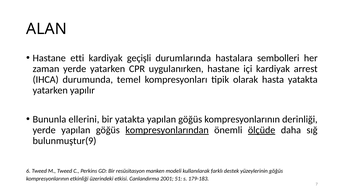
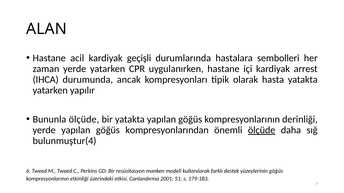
etti: etti -> acil (77, 58)
temel: temel -> ancak (129, 80)
Bununla ellerini: ellerini -> ölçüde (84, 120)
kompresyonlarından underline: present -> none (167, 130)
bulunmuştur(9: bulunmuştur(9 -> bulunmuştur(4 (64, 141)
